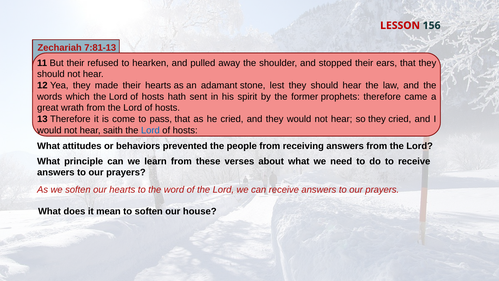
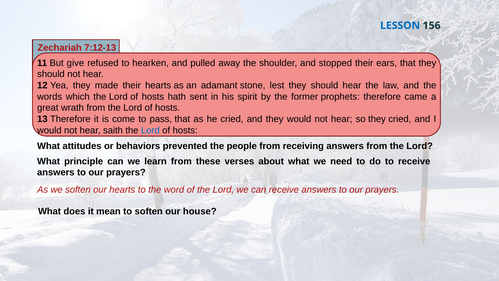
LESSON colour: red -> blue (400, 25)
7:81-13: 7:81-13 -> 7:12-13 (100, 48)
But their: their -> give (75, 63)
